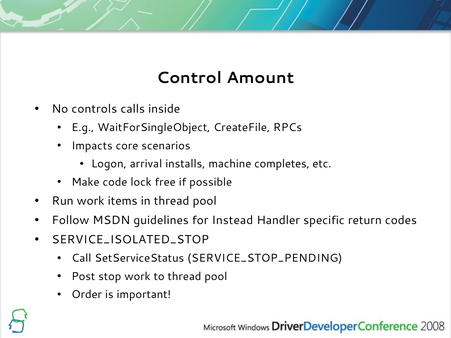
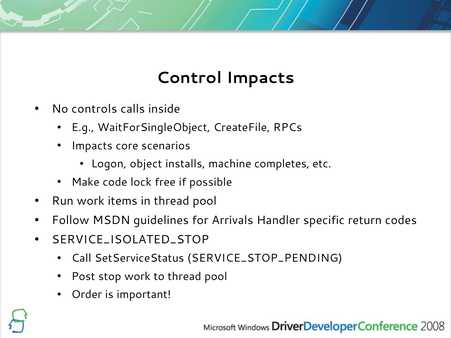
Control Amount: Amount -> Impacts (260, 78)
arrival: arrival -> object (146, 164)
Instead: Instead -> Arrivals (232, 220)
